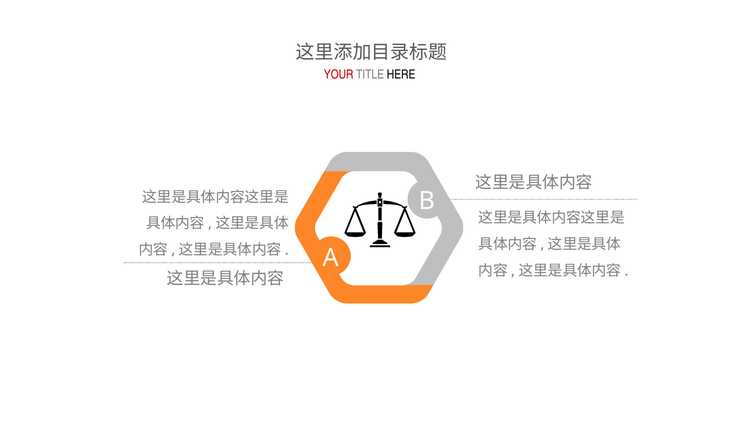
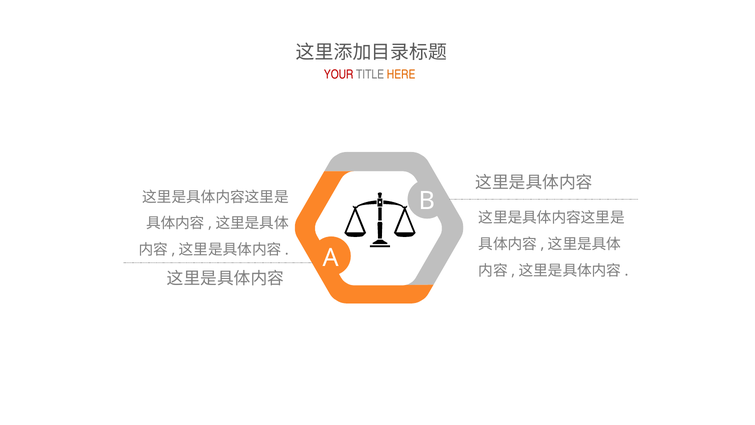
HERE colour: black -> orange (401, 74)
